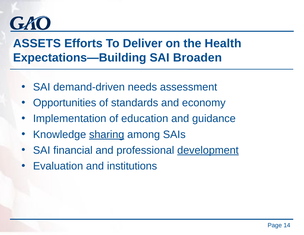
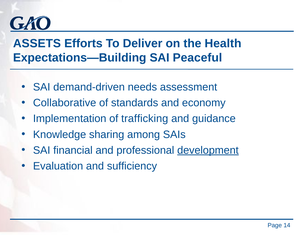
Broaden: Broaden -> Peaceful (197, 58)
Opportunities: Opportunities -> Collaborative (65, 103)
education: education -> trafficking (145, 119)
sharing underline: present -> none (107, 134)
institutions: institutions -> sufficiency (132, 166)
